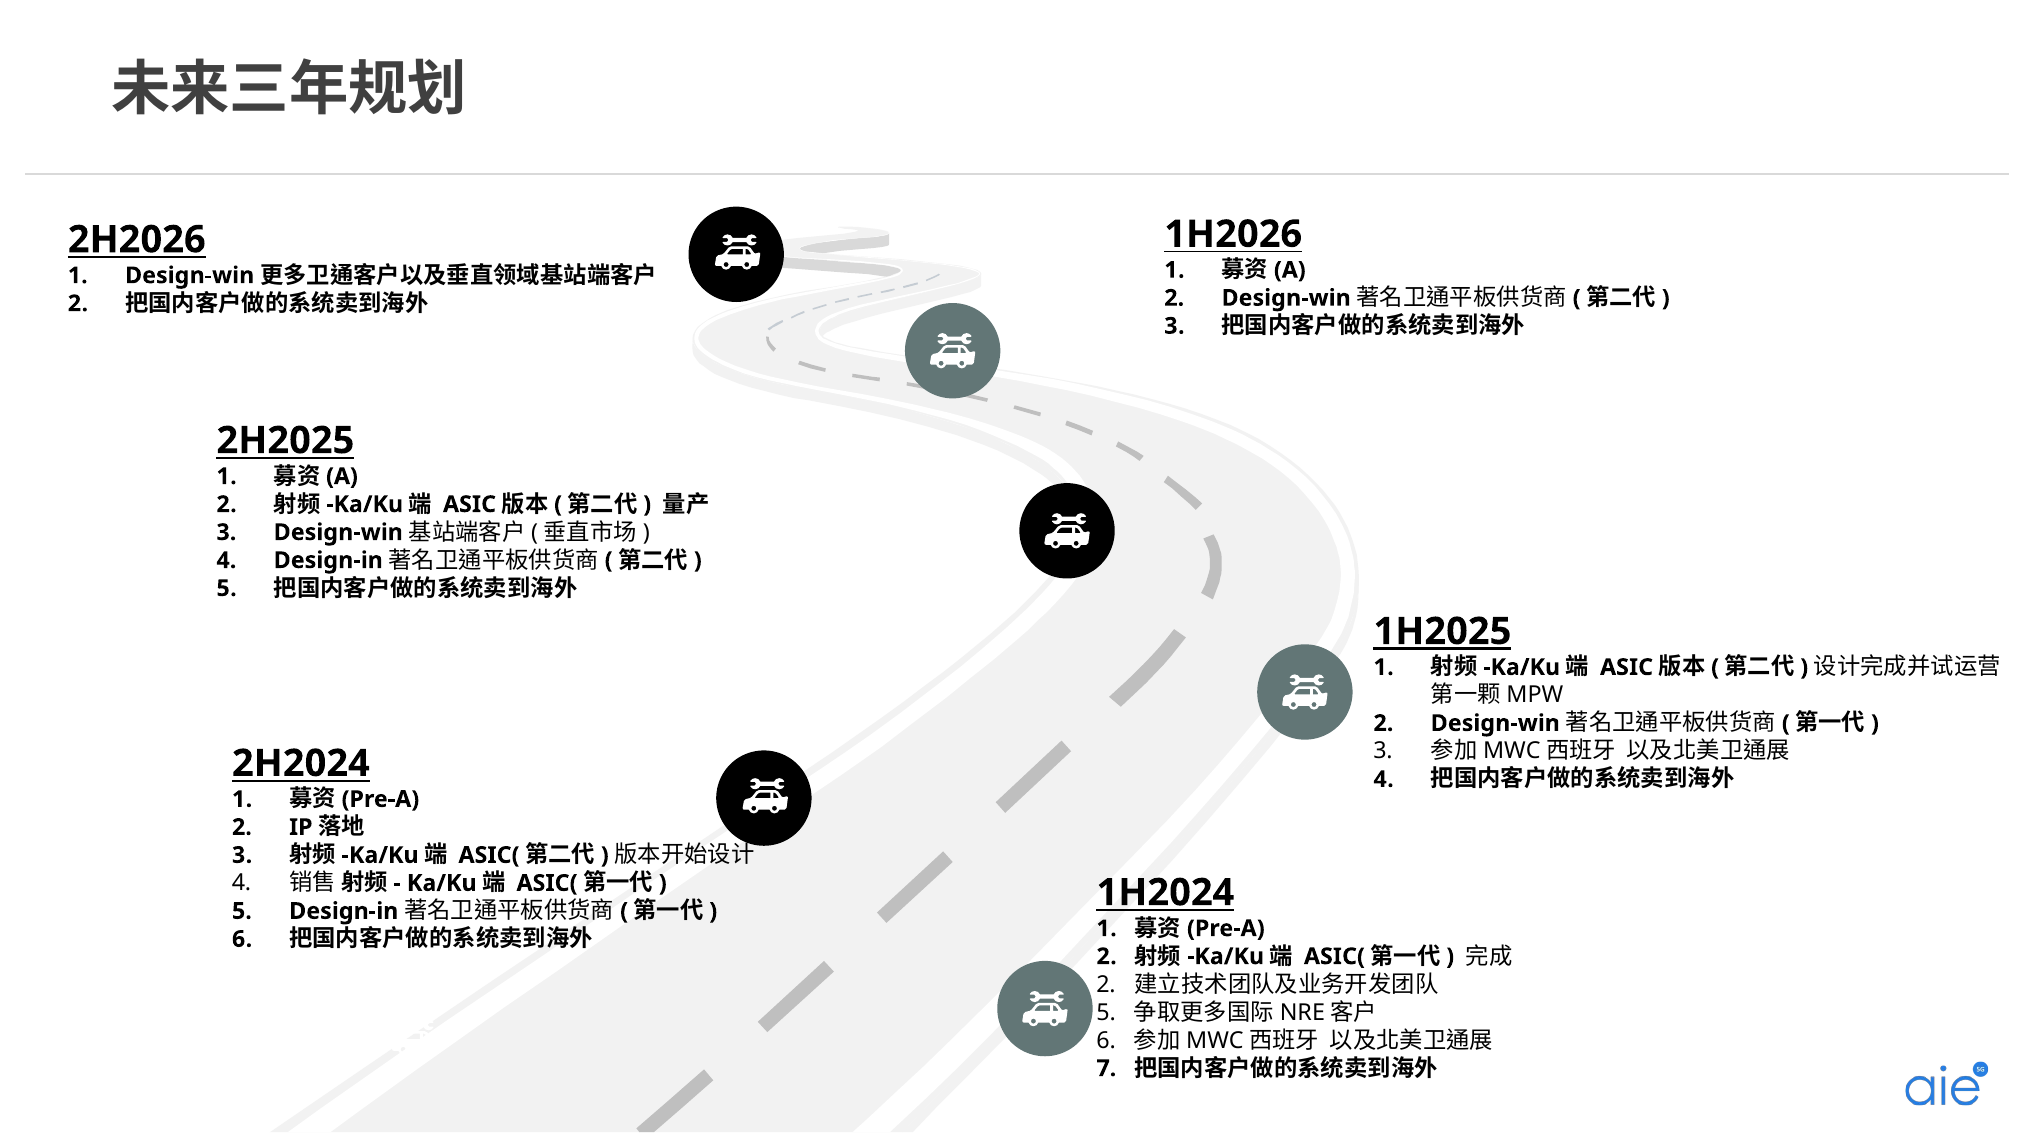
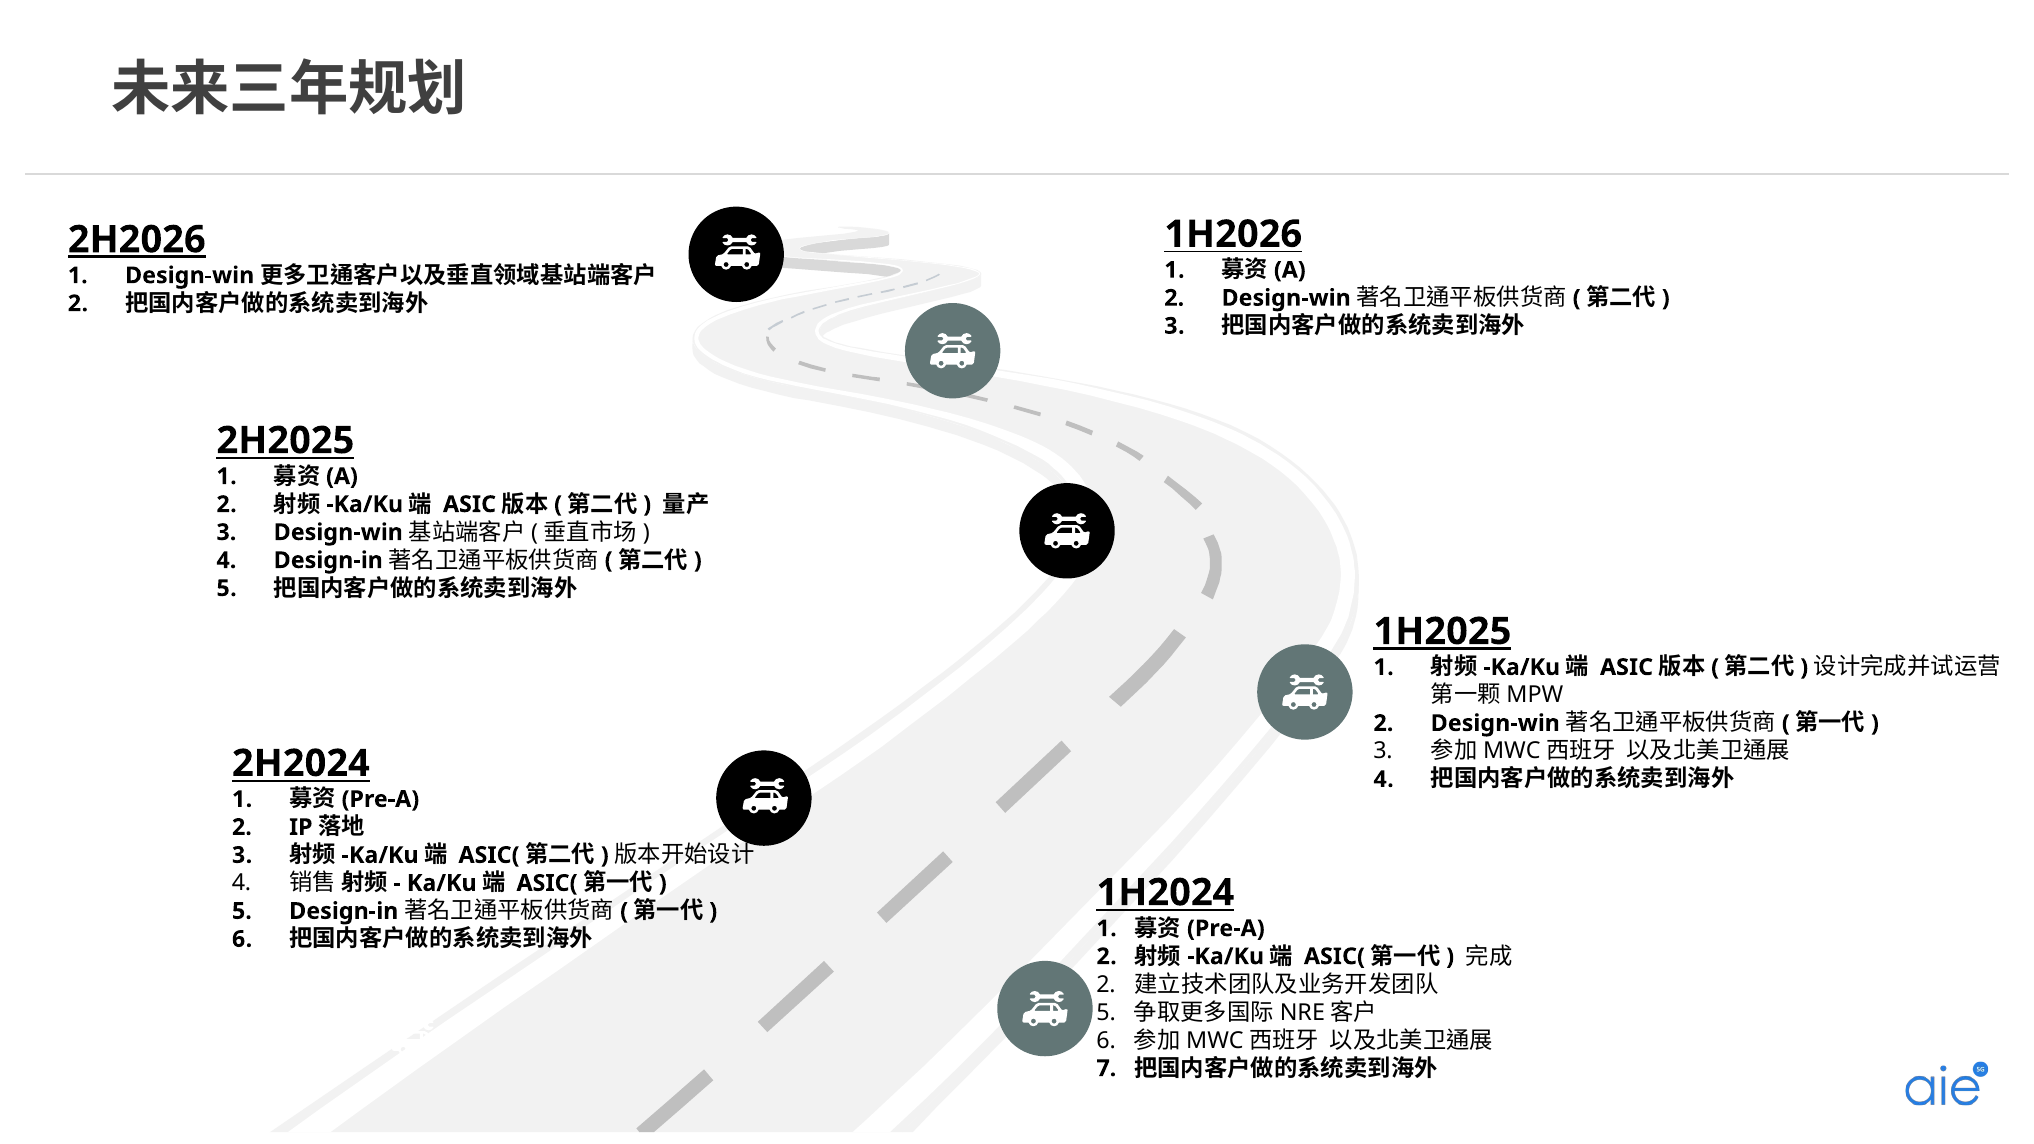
2H2026 underline: none -> present (137, 240)
